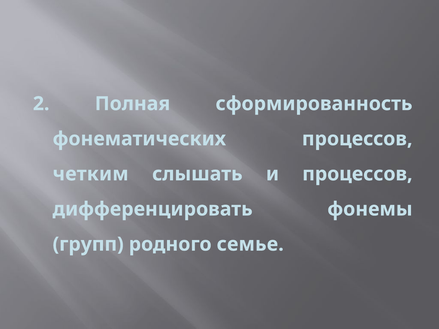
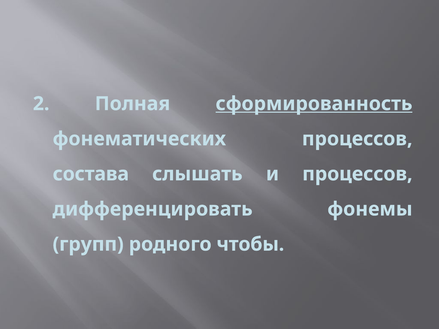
сформированность underline: none -> present (314, 104)
четким: четким -> состава (91, 174)
семье: семье -> чтобы (250, 244)
